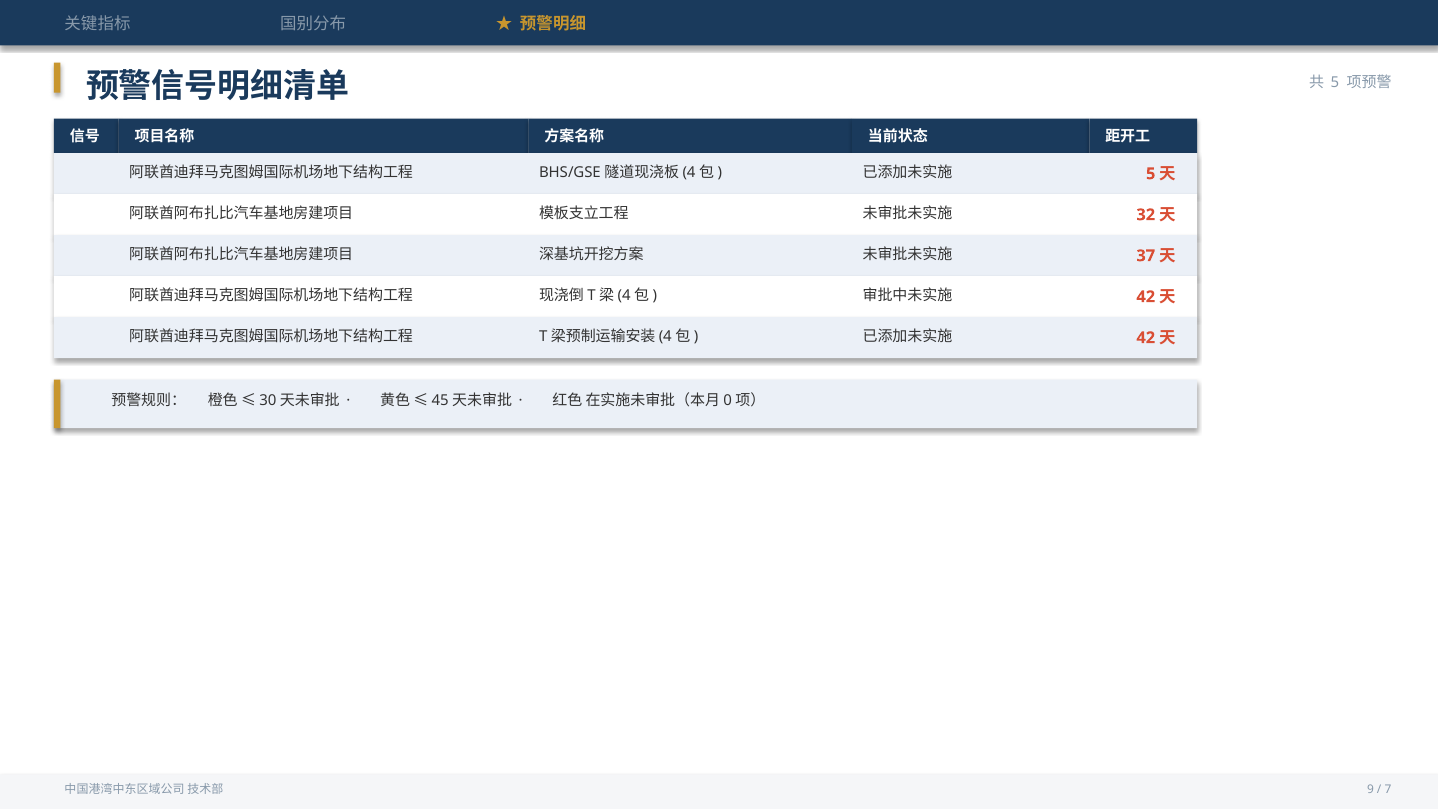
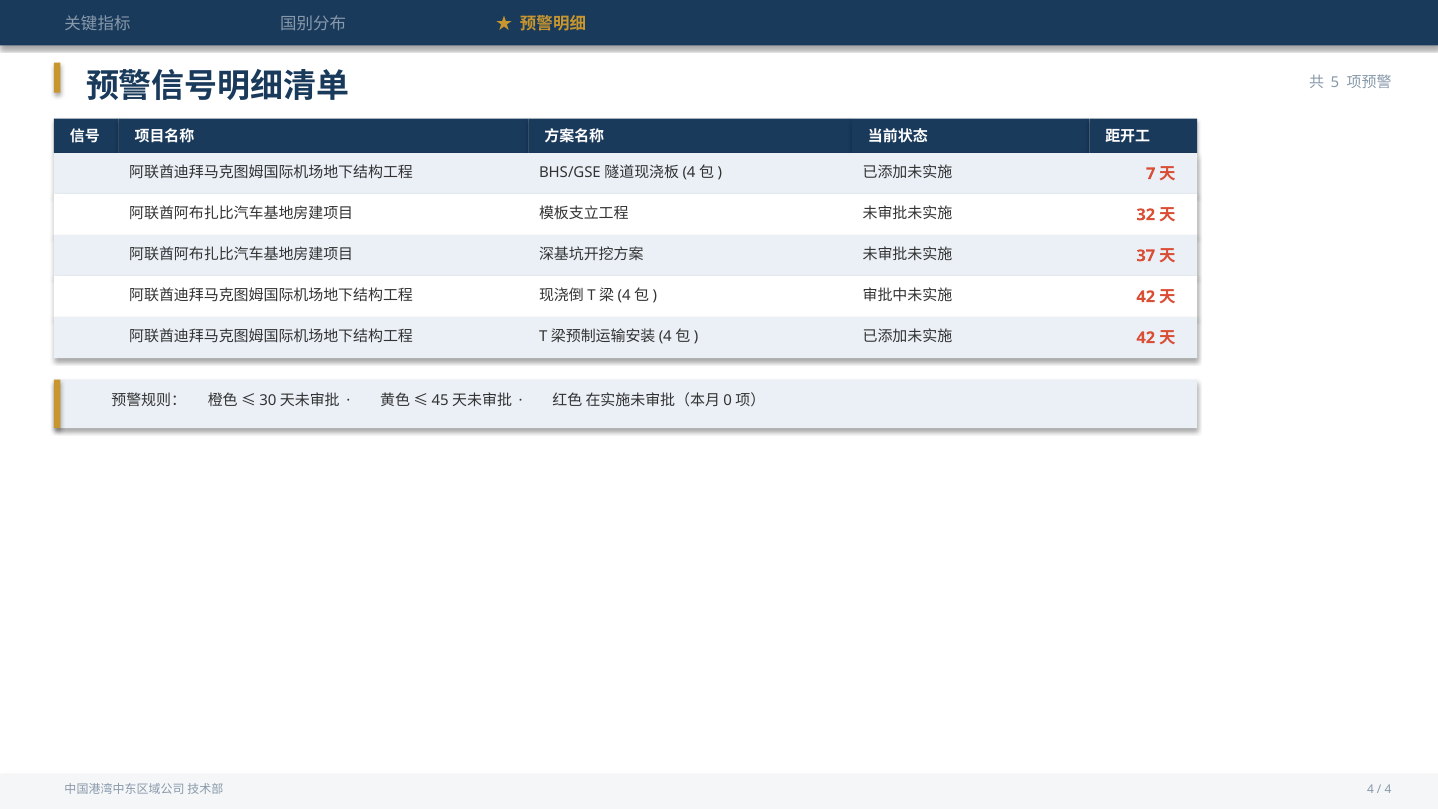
5: 5 -> 7 (1151, 174)
9: 9 -> 4 (1370, 790)
7: 7 -> 4 (1388, 790)
